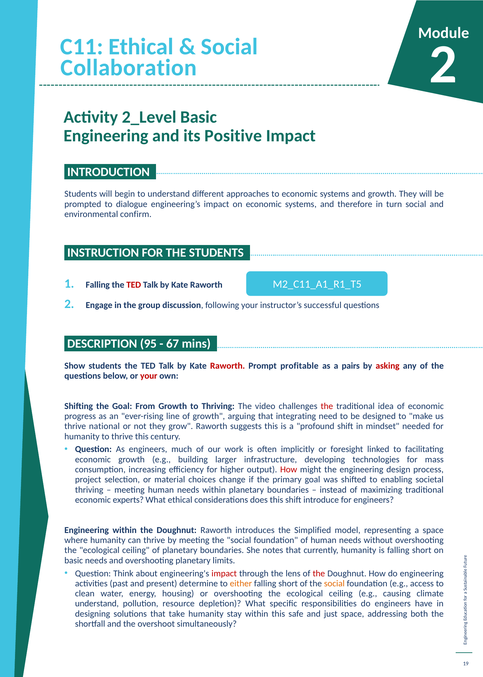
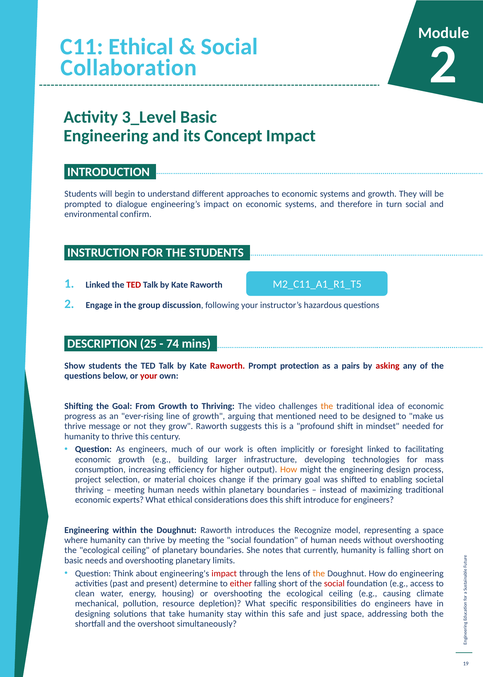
2_Level: 2_Level -> 3_Level (149, 117)
Positive: Positive -> Concept (233, 136)
Falling: Falling -> Linked (98, 285)
successful: successful -> hazardous (323, 305)
95: 95 -> 25 (148, 344)
67: 67 -> 74 (173, 344)
profitable: profitable -> protection (300, 366)
the colour: red -> orange (327, 406)
integrating: integrating -> mentioned (296, 417)
national: national -> message (104, 427)
How colour: red -> orange (289, 470)
Simplified: Simplified -> Recognize (313, 531)
the colour: red -> orange (319, 574)
either colour: orange -> red (241, 584)
social colour: orange -> red (334, 584)
understand: understand -> mechanical (97, 604)
